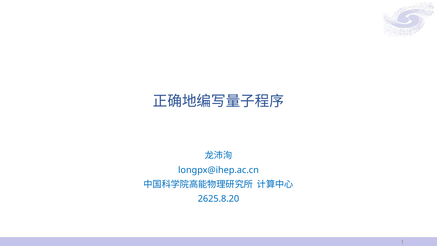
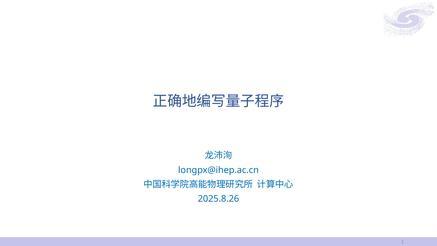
2625.8.20: 2625.8.20 -> 2025.8.26 (218, 199)
